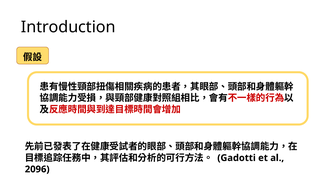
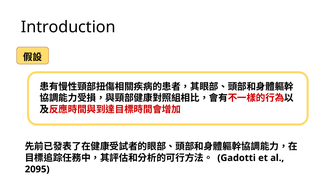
2096: 2096 -> 2095 (37, 169)
